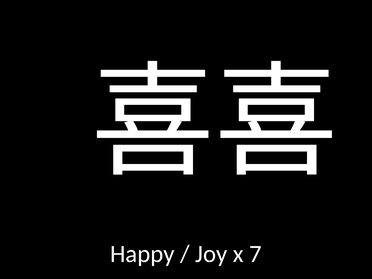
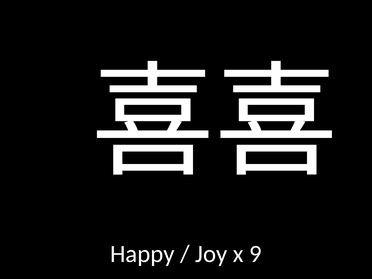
7: 7 -> 9 (255, 254)
